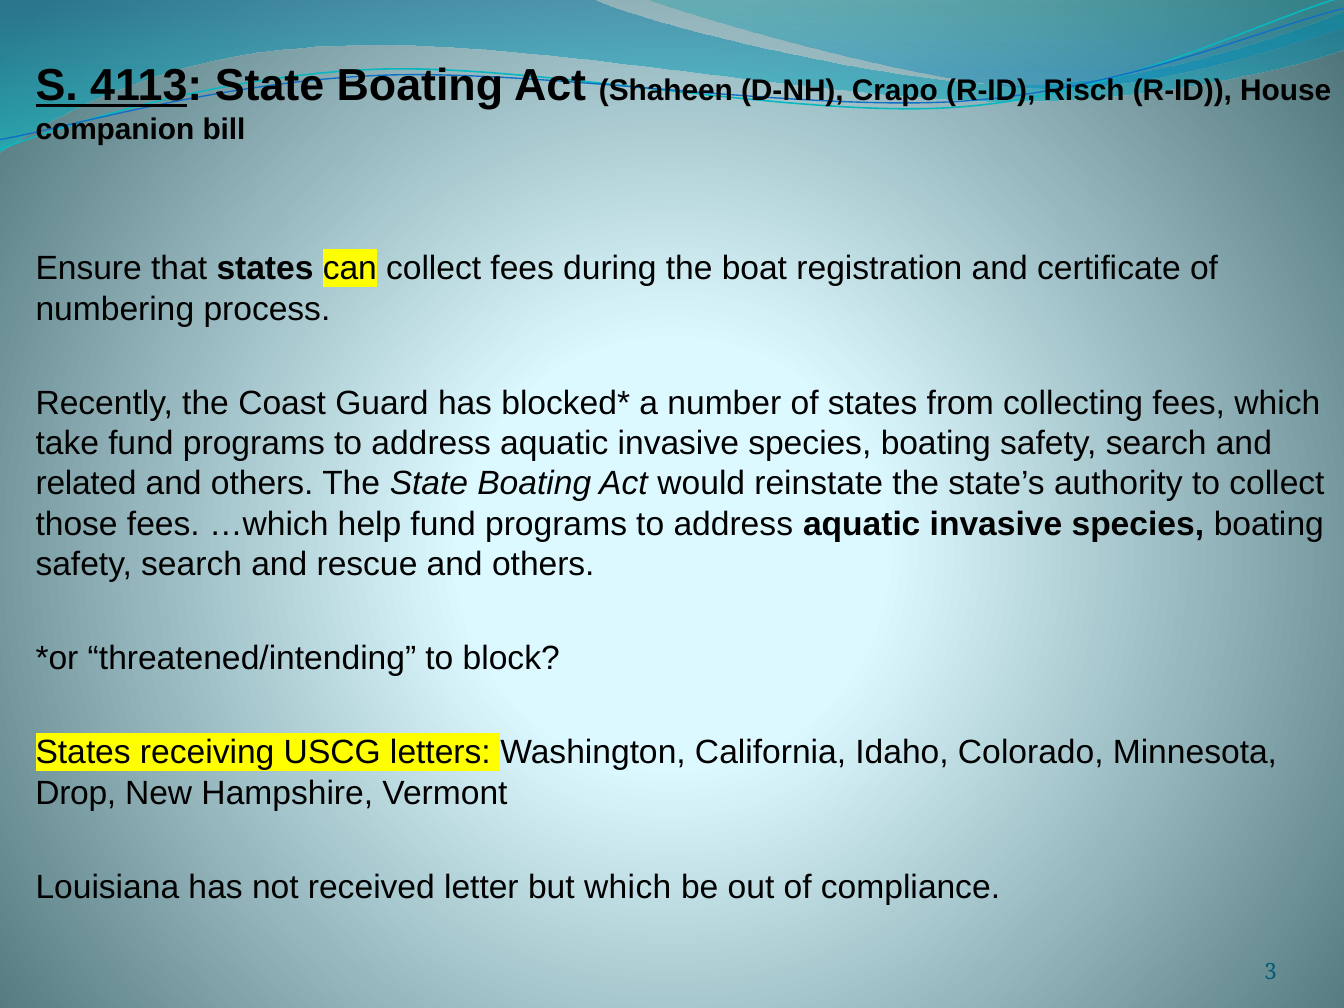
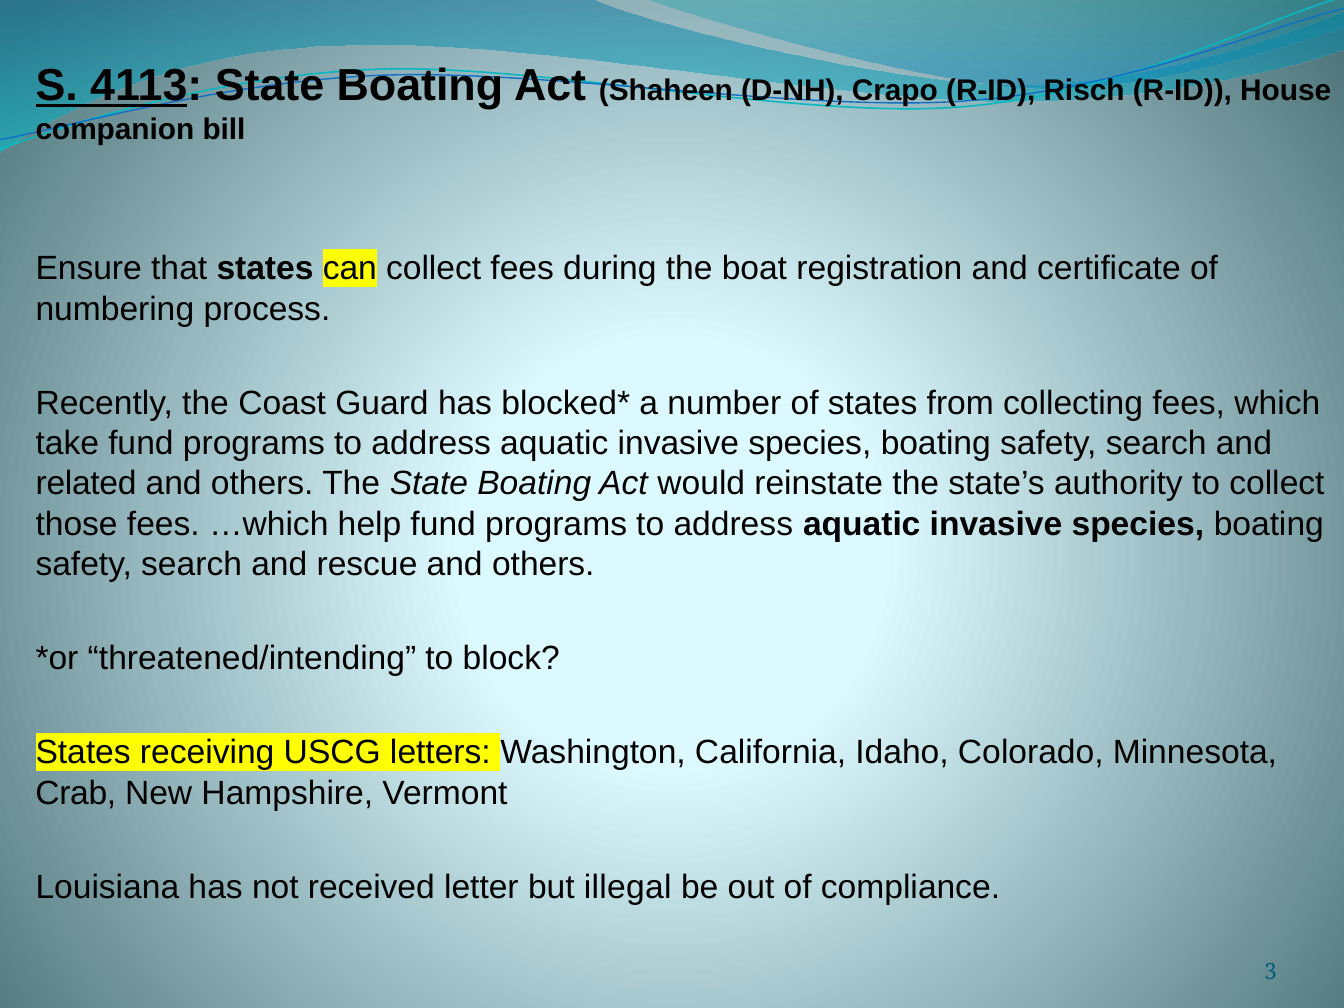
Drop: Drop -> Crab (76, 793)
but which: which -> illegal (628, 887)
